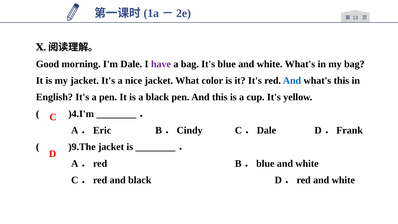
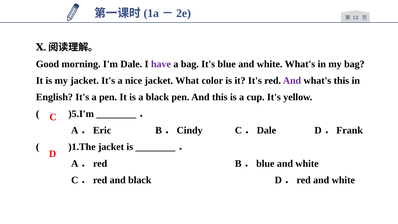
And colour: blue -> purple (292, 81)
)4.I'm: )4.I'm -> )5.I'm (81, 114)
)9.The: )9.The -> )1.The (82, 147)
